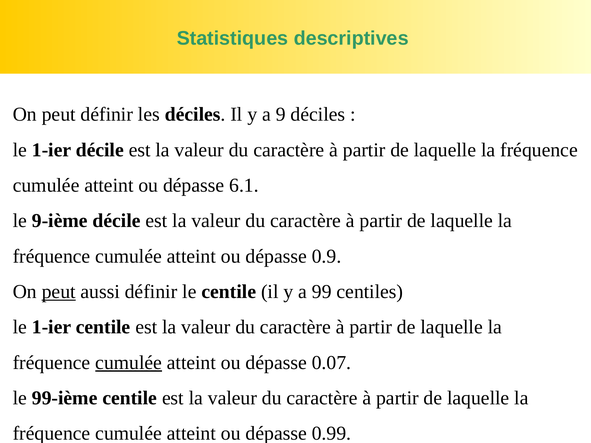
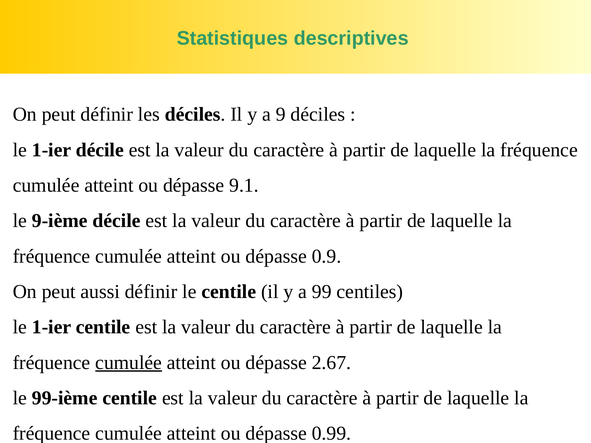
6.1: 6.1 -> 9.1 (244, 185)
peut underline: present -> none (59, 292)
0.07: 0.07 -> 2.67 (331, 363)
